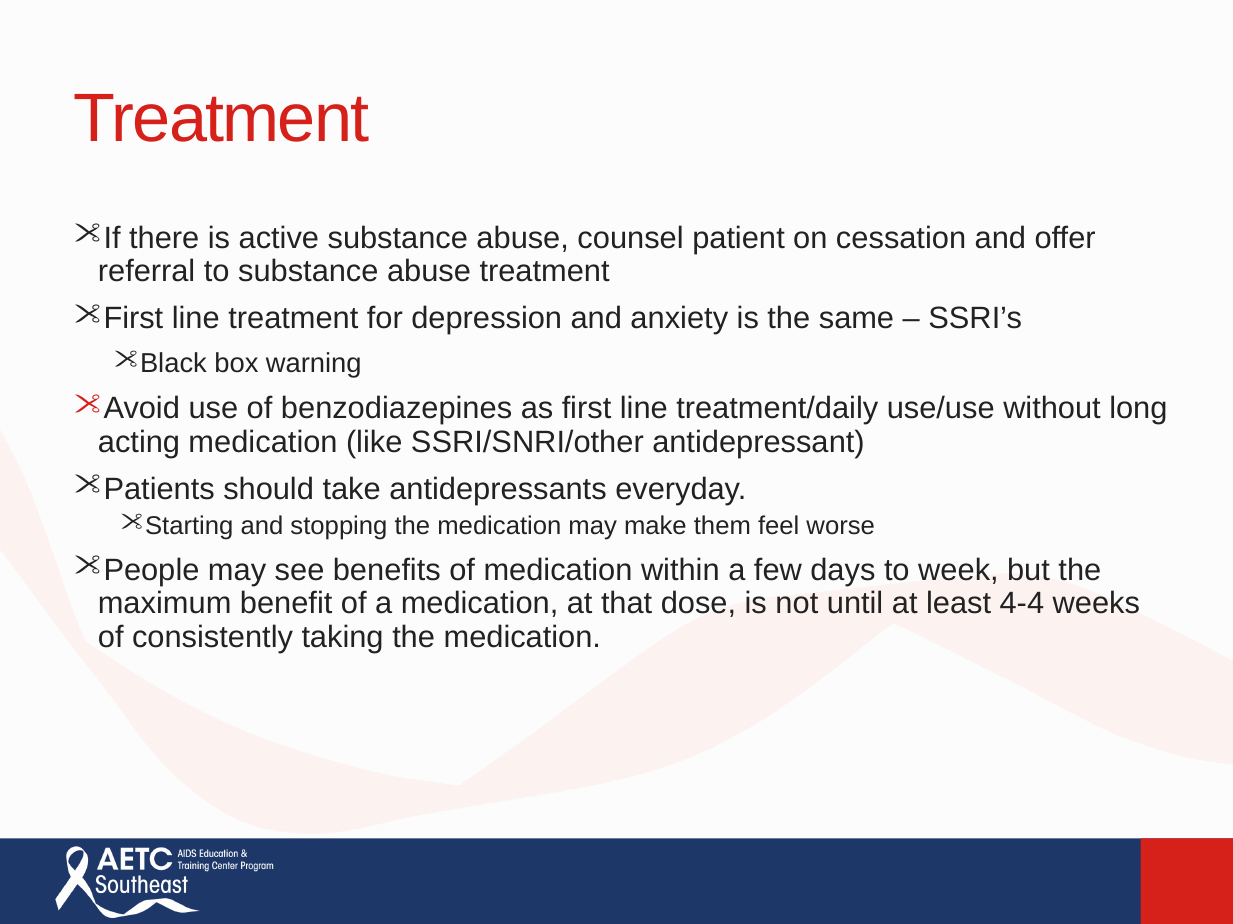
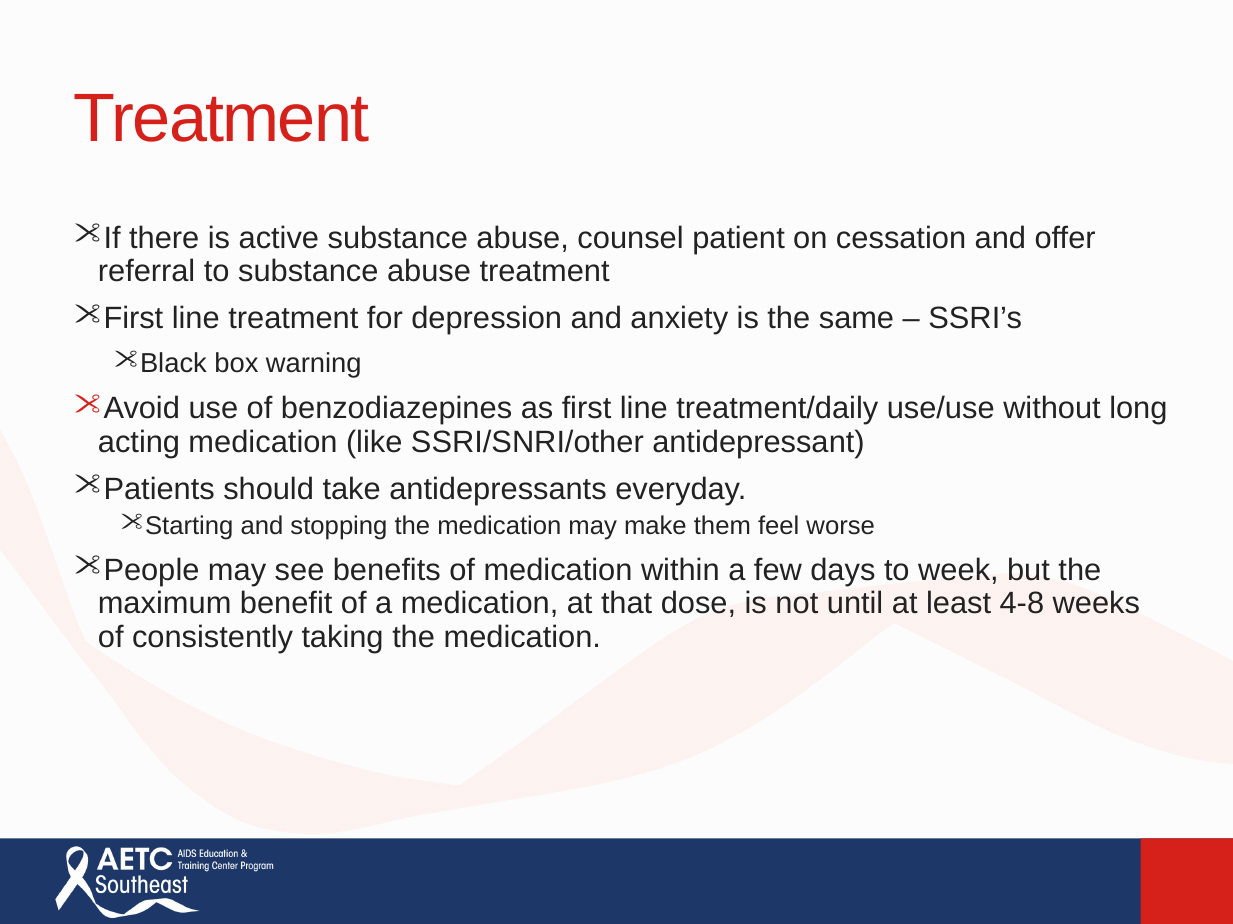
4-4: 4-4 -> 4-8 (1022, 604)
